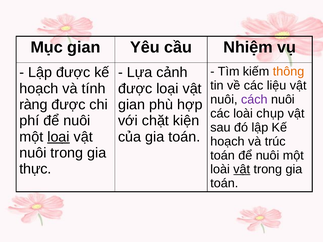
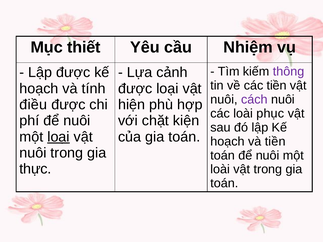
Mục gian: gian -> thiết (84, 47)
thông colour: orange -> purple (289, 72)
các liệu: liệu -> tiền (277, 86)
ràng: ràng -> điều (33, 105)
gian: gian -> hiện (132, 105)
chụp: chụp -> phục (270, 114)
và trúc: trúc -> tiền (275, 142)
vật underline: present -> none (242, 170)
